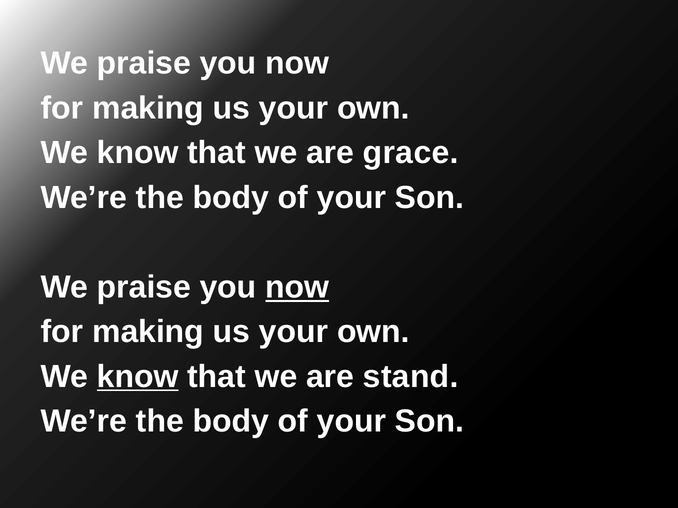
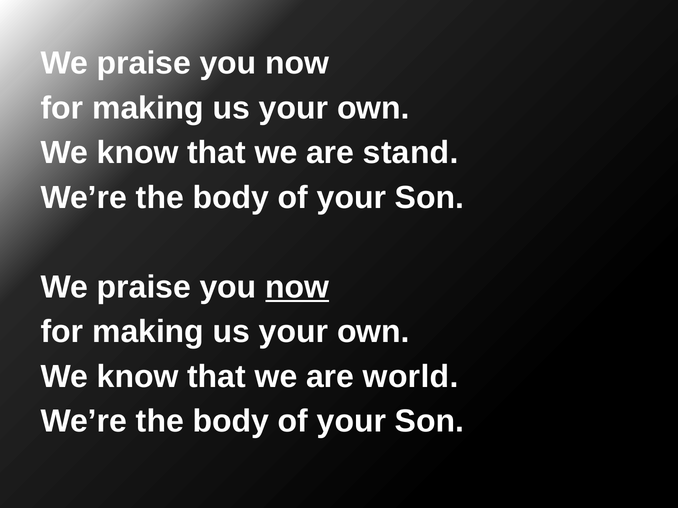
grace: grace -> stand (411, 153)
know underline: present -> none (138, 377)
stand: stand -> world (411, 377)
